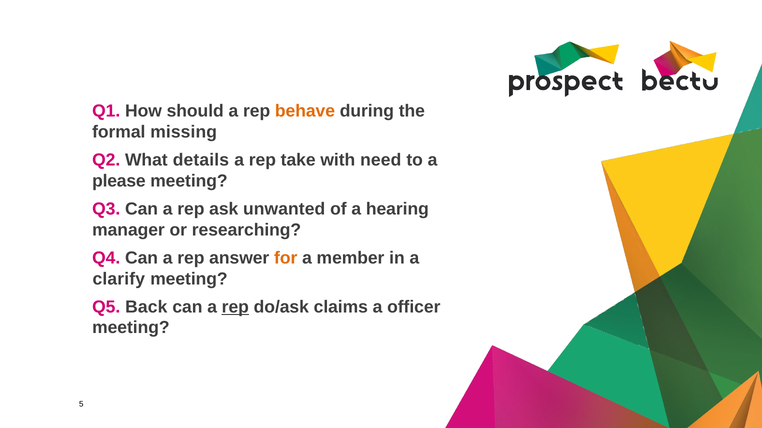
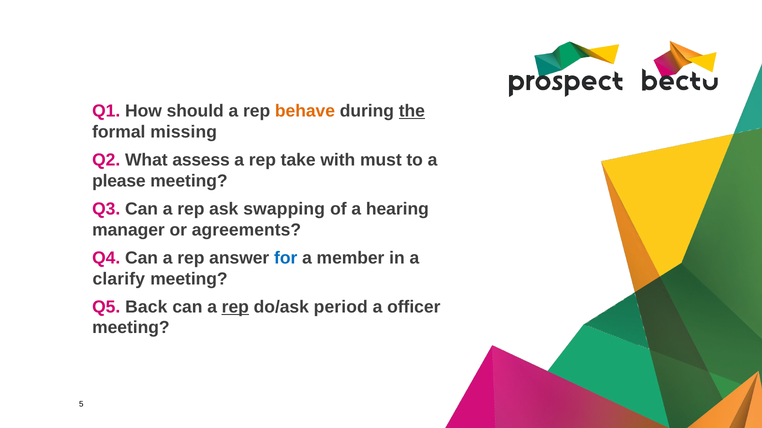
the underline: none -> present (412, 111)
details: details -> assess (201, 160)
need: need -> must (381, 160)
unwanted: unwanted -> swapping (284, 209)
researching: researching -> agreements (246, 230)
for colour: orange -> blue (286, 258)
claims: claims -> period (341, 307)
